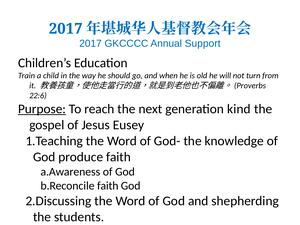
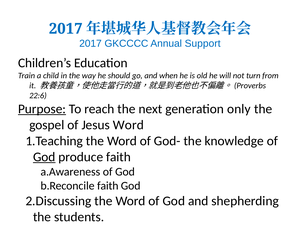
kind: kind -> only (239, 109)
Jesus Eusey: Eusey -> Word (128, 125)
God underline: none -> present (44, 157)
